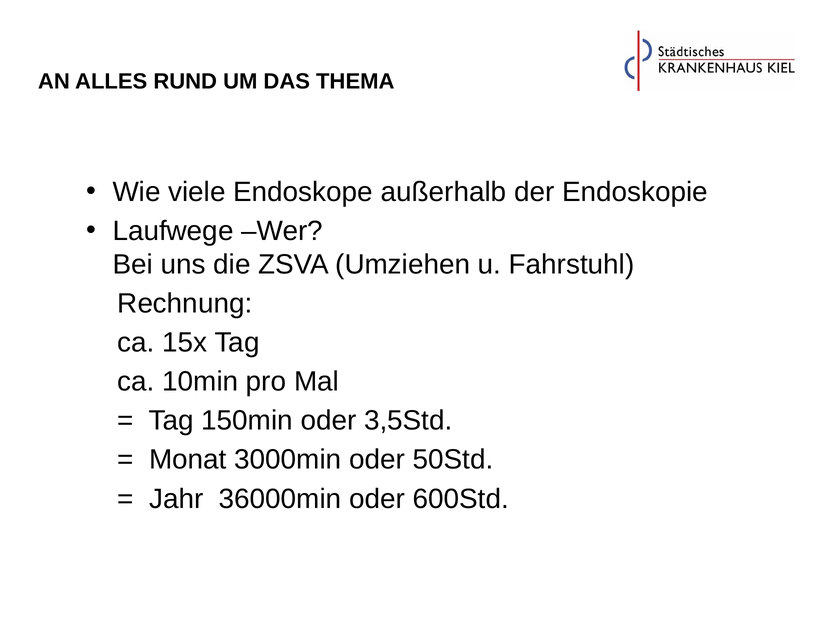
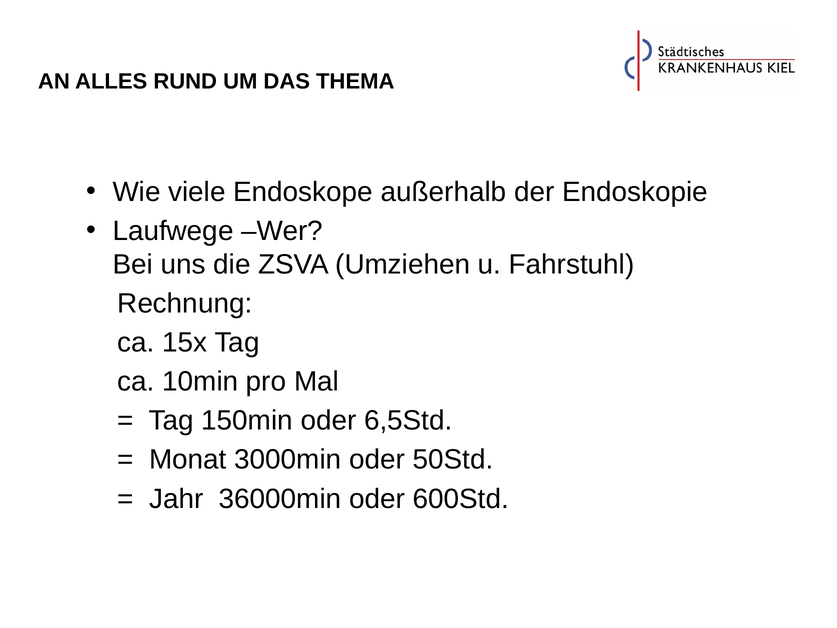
3,5Std: 3,5Std -> 6,5Std (408, 420)
